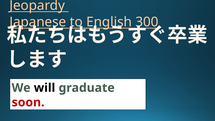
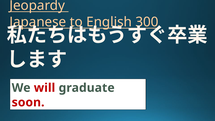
will colour: black -> red (45, 88)
